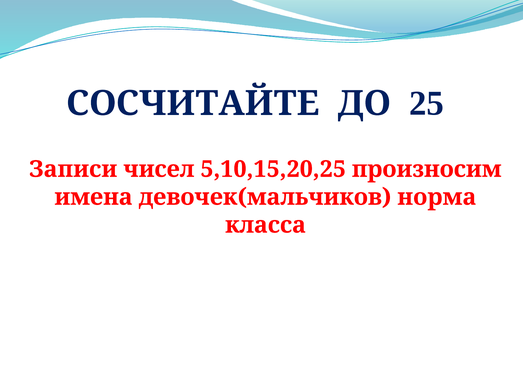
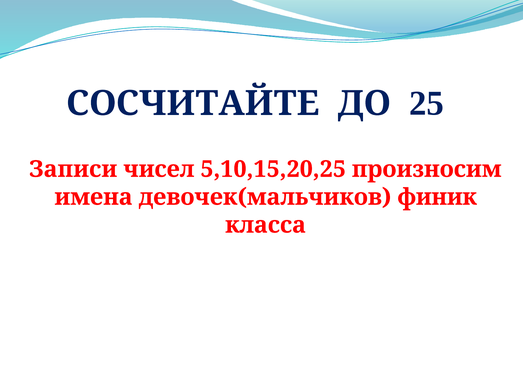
норма: норма -> финик (437, 197)
